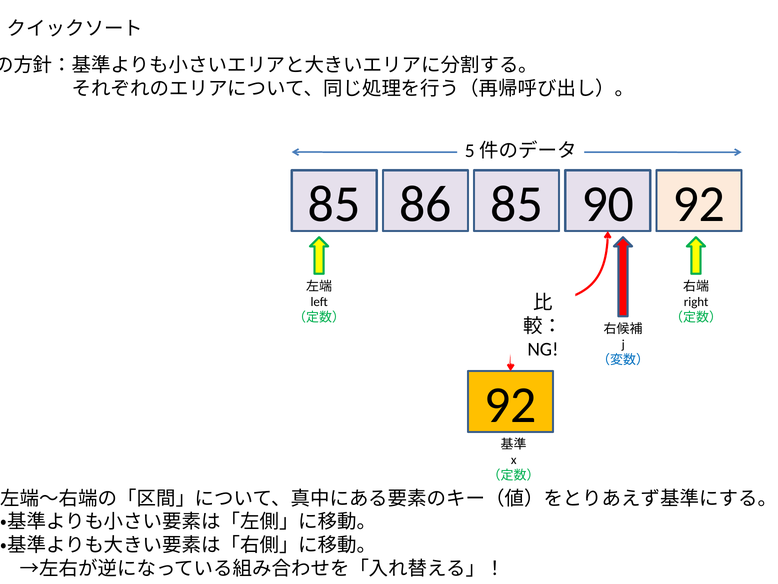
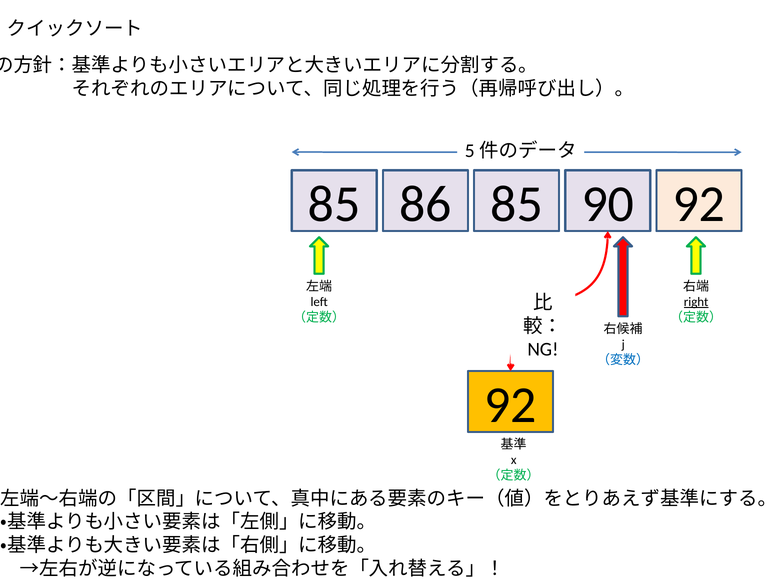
right underline: none -> present (696, 302)
